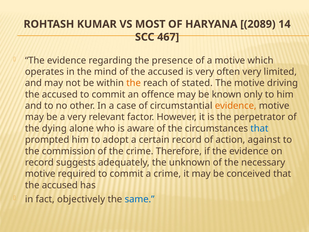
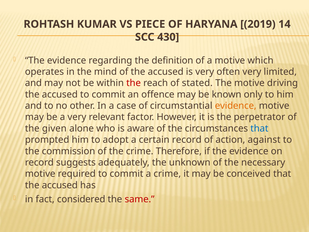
MOST: MOST -> PIECE (150, 24)
2089: 2089 -> 2019 (258, 24)
467: 467 -> 430 (168, 37)
presence: presence -> definition (172, 60)
the colour: orange -> red (134, 83)
dying: dying -> given (54, 128)
objectively: objectively -> considered (81, 199)
same colour: blue -> red (140, 199)
